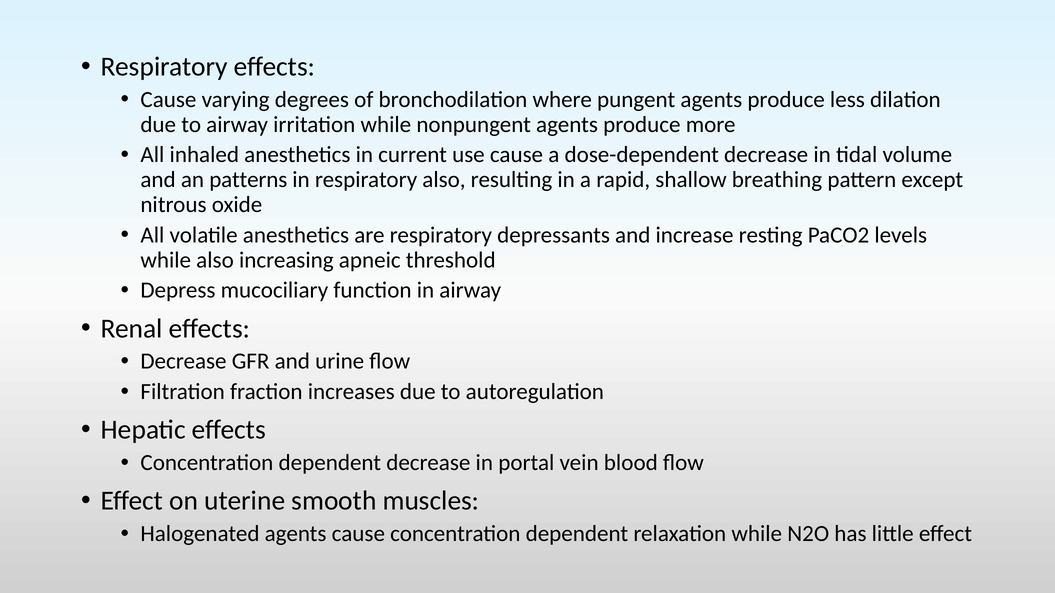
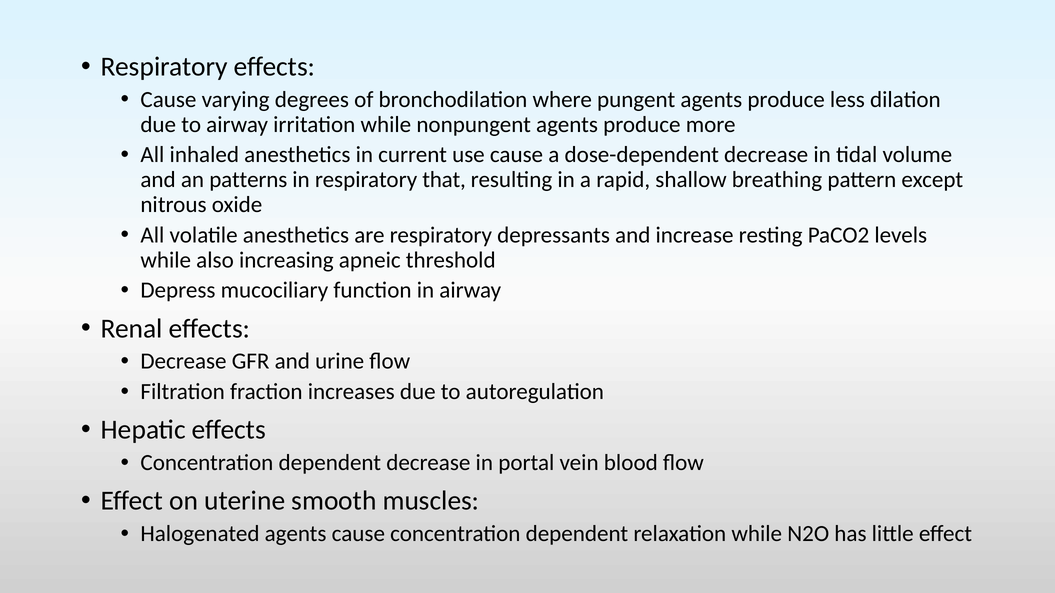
respiratory also: also -> that (444, 180)
